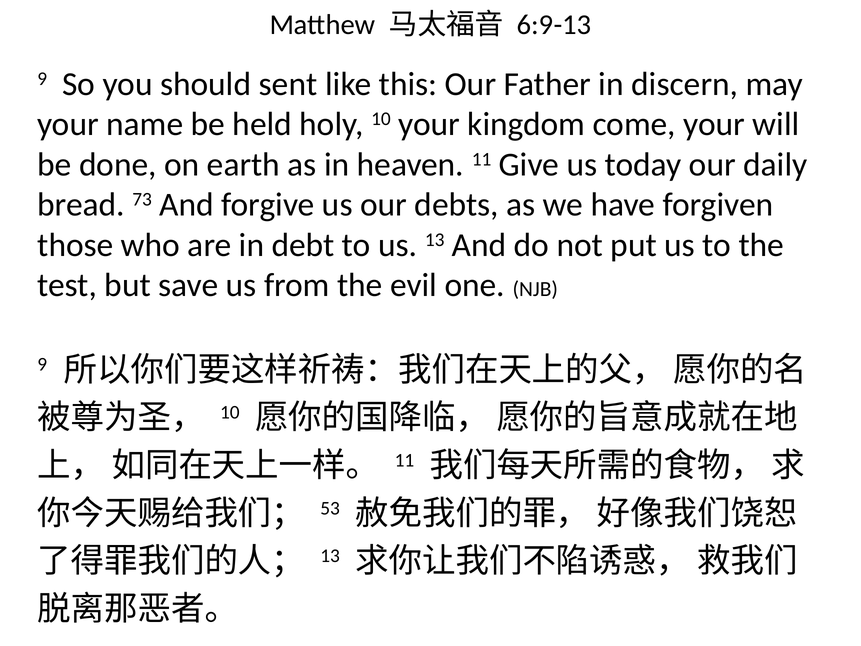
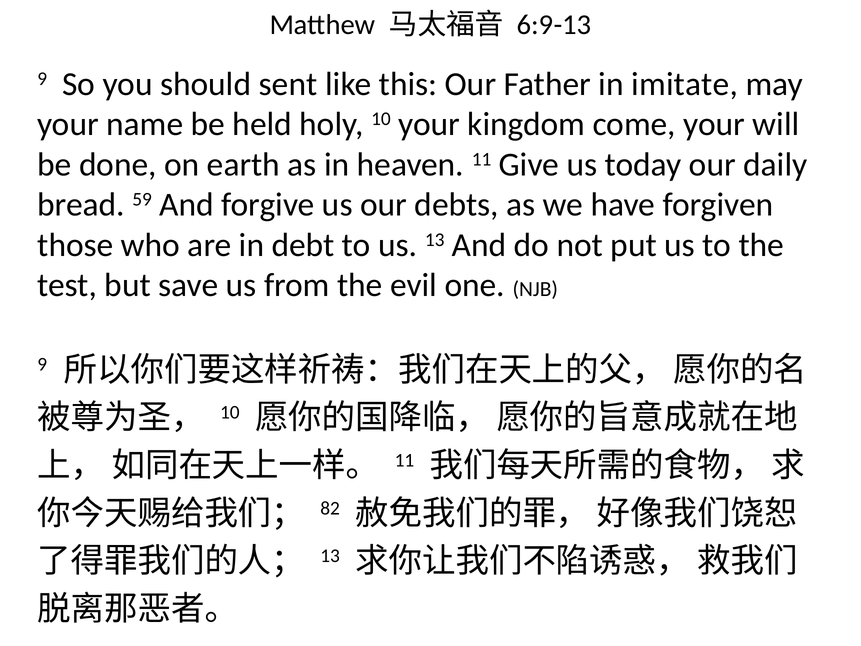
discern: discern -> imitate (685, 84)
73: 73 -> 59 (142, 199)
53: 53 -> 82 (330, 508)
